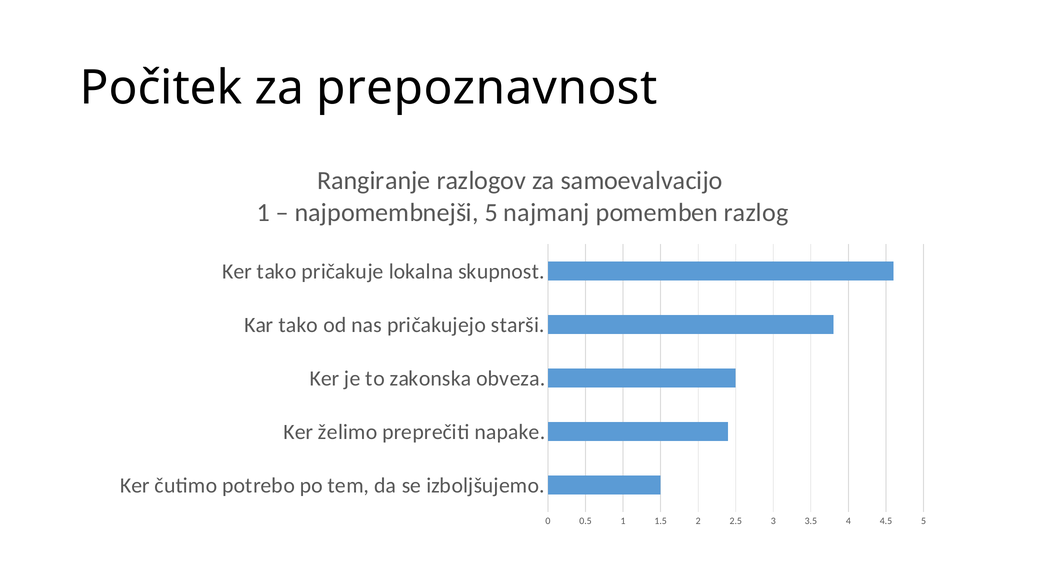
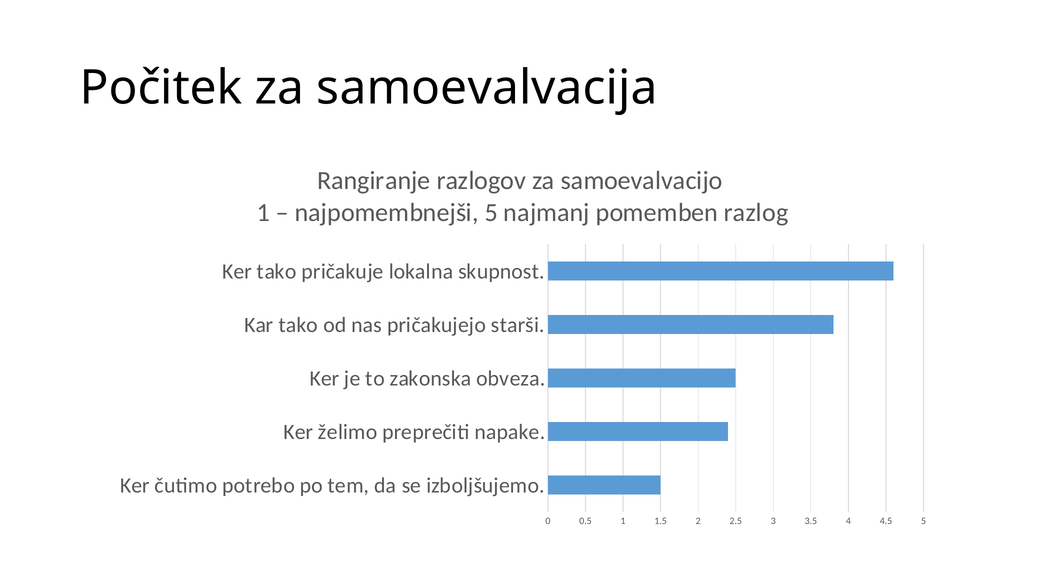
prepoznavnost: prepoznavnost -> samoevalvacija (487, 88)
